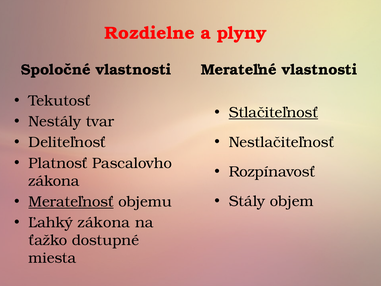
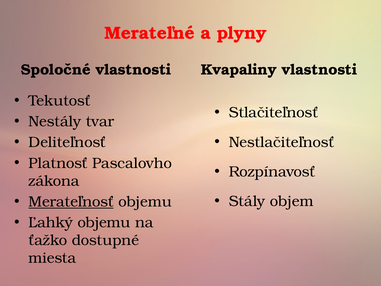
Rozdielne: Rozdielne -> Merateľné (150, 33)
Merateľné: Merateľné -> Kvapaliny (239, 70)
Stlačiteľnosť underline: present -> none (273, 112)
Ľahký zákona: zákona -> objemu (104, 222)
